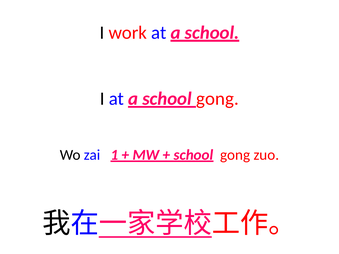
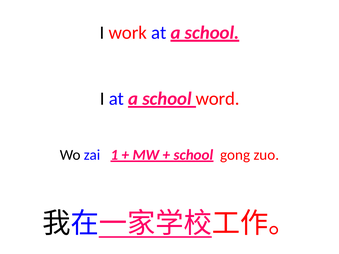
gong: gong -> word (218, 99)
